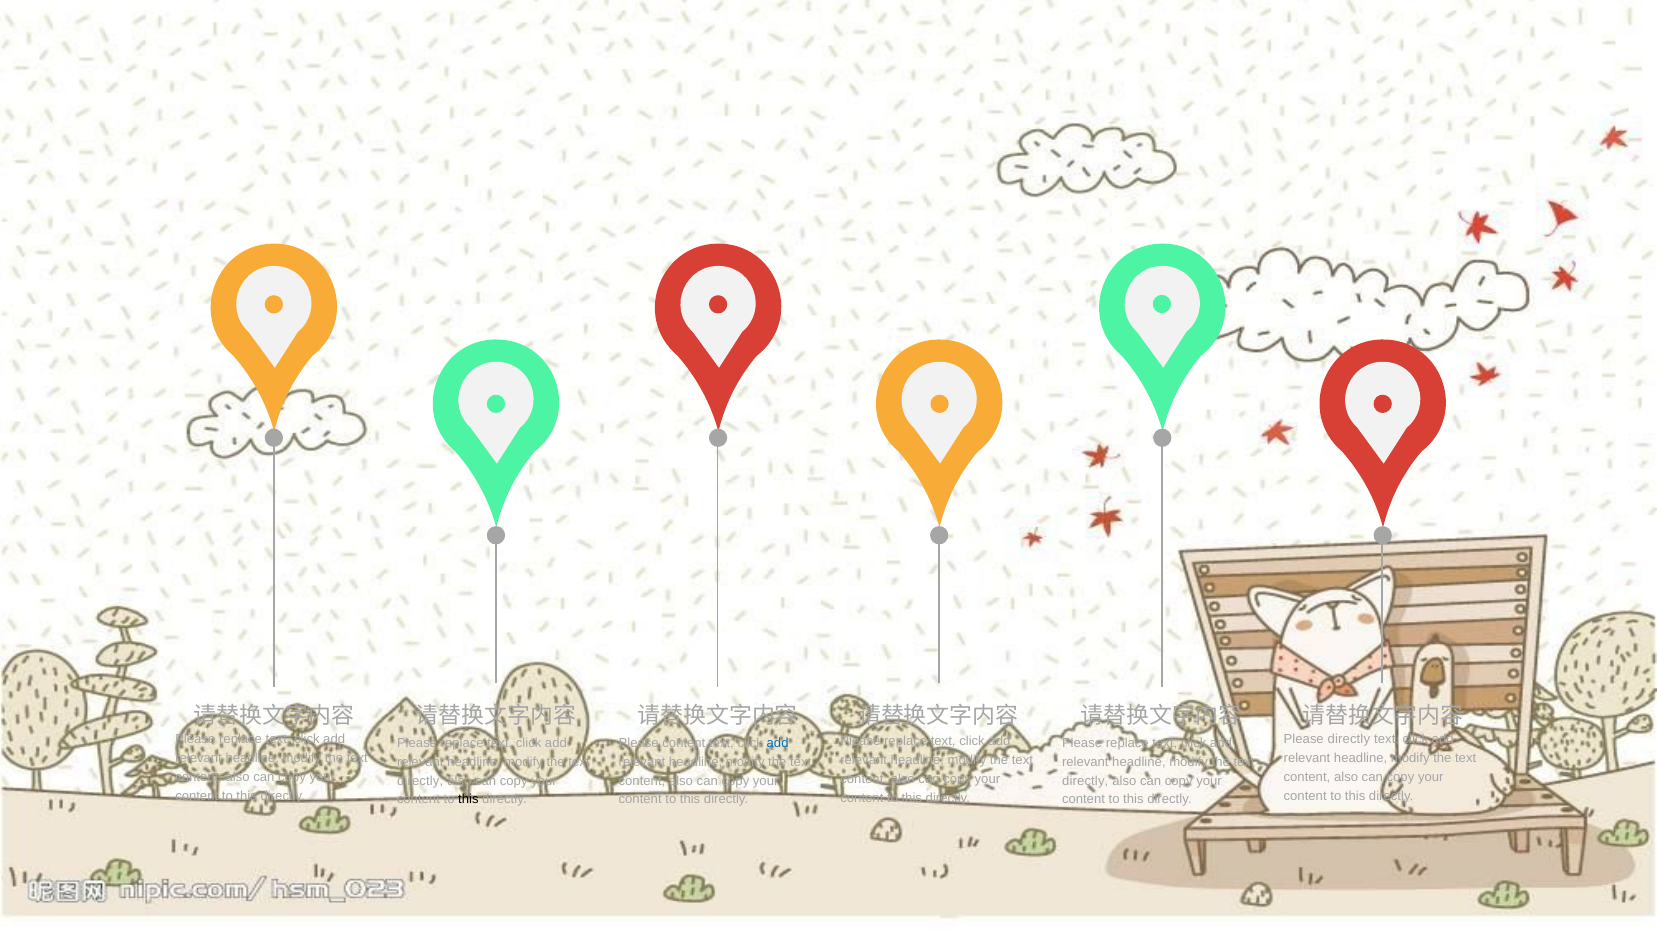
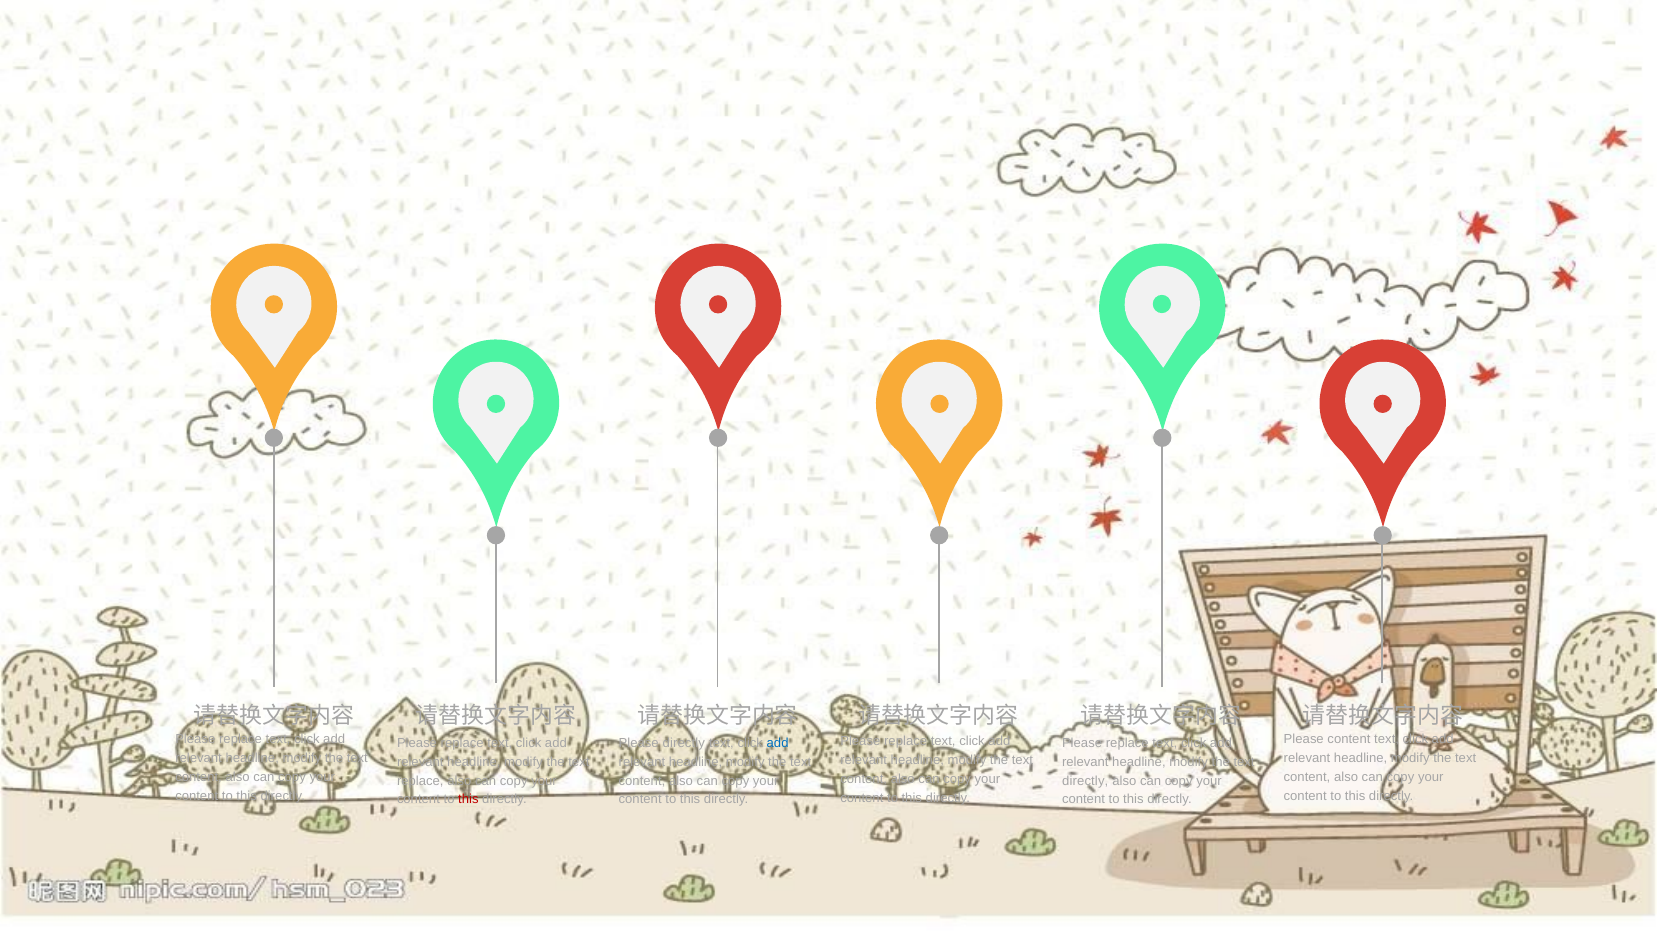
Please directly: directly -> content (1349, 740)
Please content: content -> directly (684, 743)
directly: directly -> replace (420, 781)
this colour: black -> red (468, 800)
